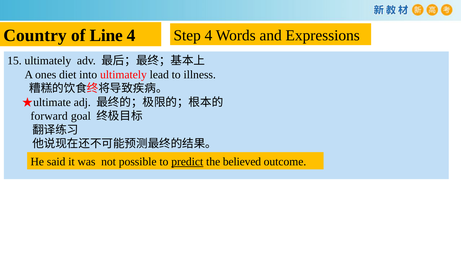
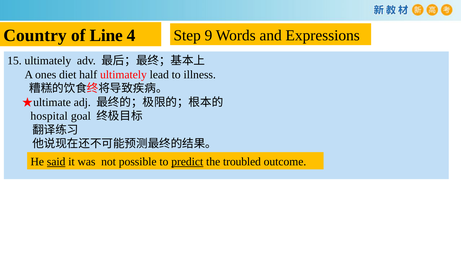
Step 4: 4 -> 9 (208, 35)
into: into -> half (88, 75)
forward: forward -> hospital (49, 116)
said underline: none -> present (56, 162)
believed: believed -> troubled (242, 162)
